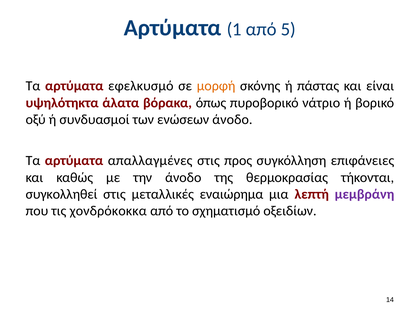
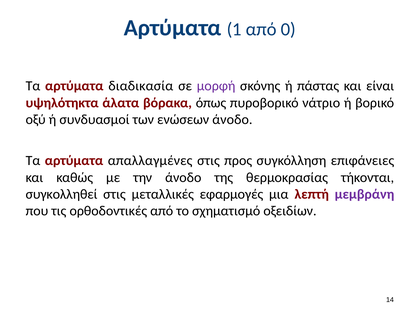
5: 5 -> 0 (288, 29)
εφελκυσμό: εφελκυσμό -> διαδικασία (141, 86)
μορφή colour: orange -> purple (216, 86)
εναιώρημα: εναιώρημα -> εφαρμογές (231, 194)
χονδρόκοκκα: χονδρόκοκκα -> ορθοδοντικές (108, 211)
